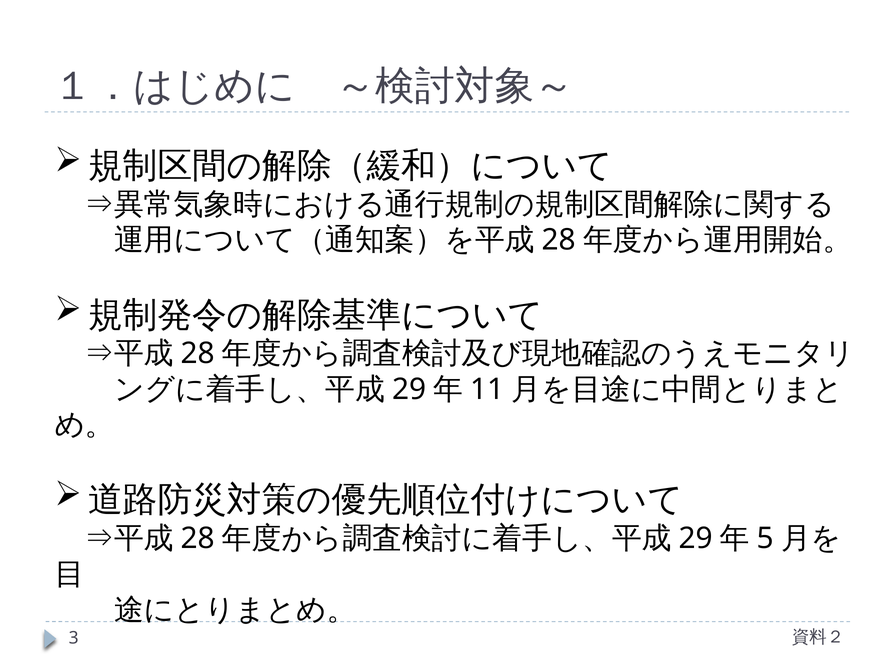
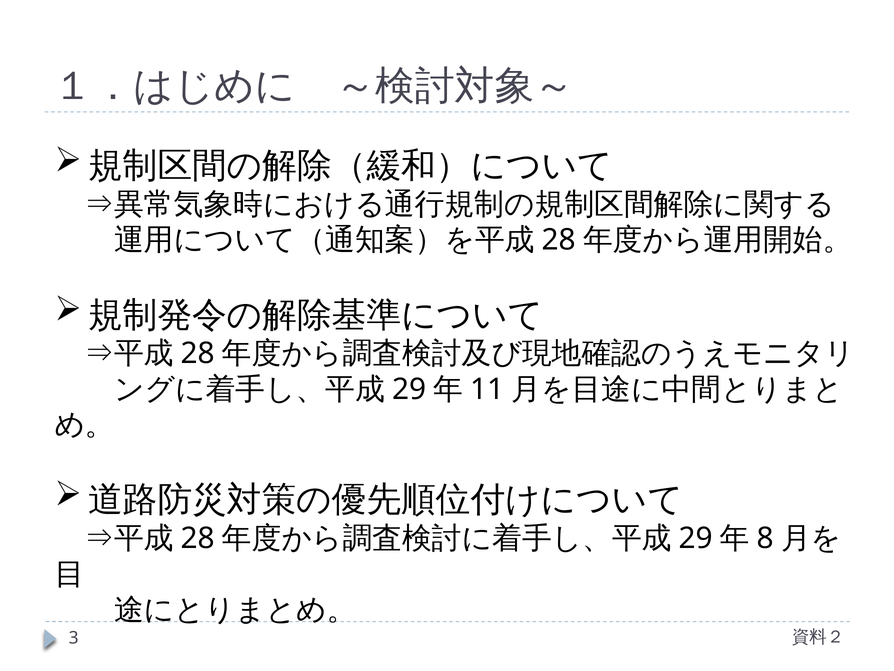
5: 5 -> 8 (765, 538)
